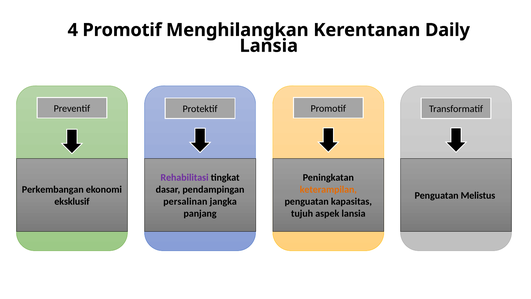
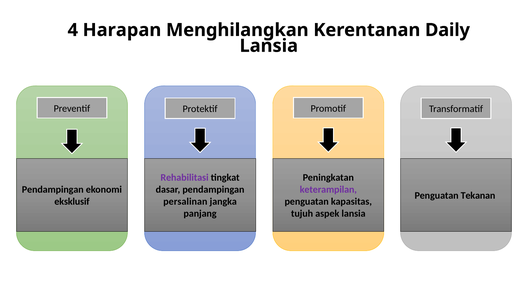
4 Promotif: Promotif -> Harapan (122, 30)
Perkembangan: Perkembangan -> Pendampingan (53, 189)
keterampilan colour: orange -> purple (328, 189)
Melistus: Melistus -> Tekanan (478, 195)
